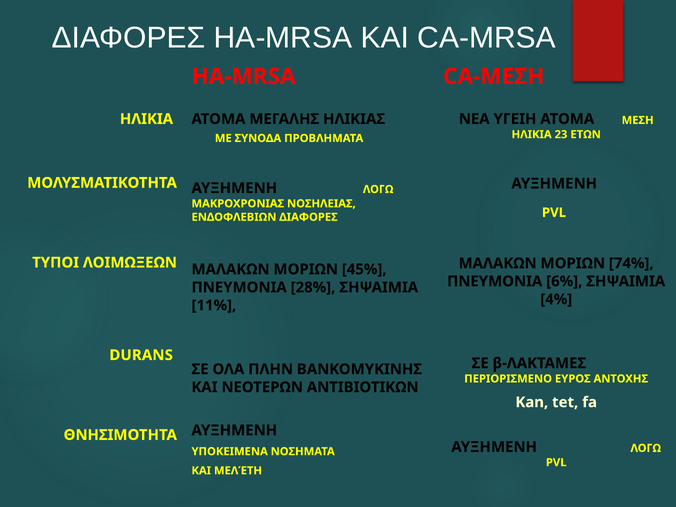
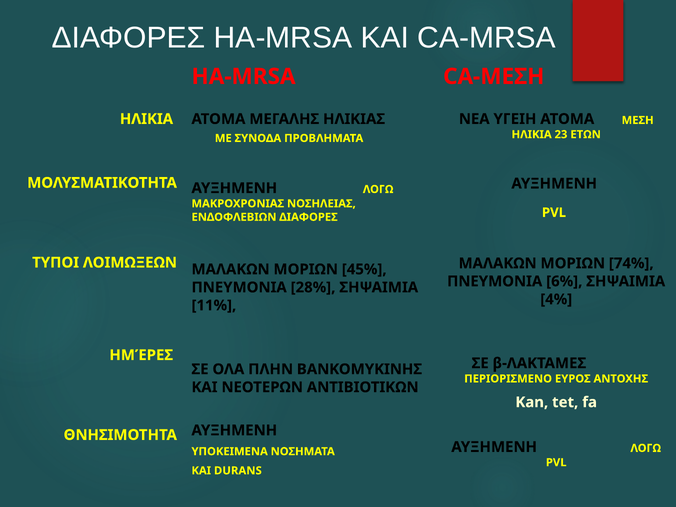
DURANS: DURANS -> ΗΜΈΡΕΣ (141, 355)
ΜΕΛΈΤΗ: ΜΕΛΈΤΗ -> DURANS (238, 471)
